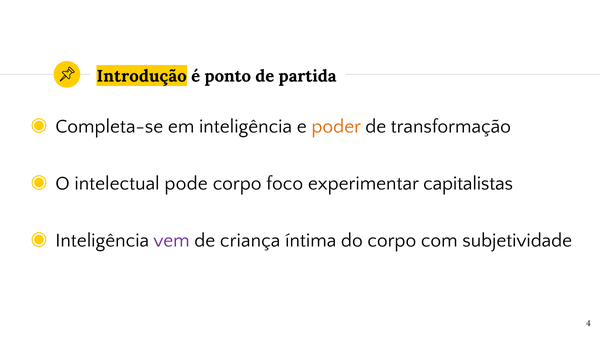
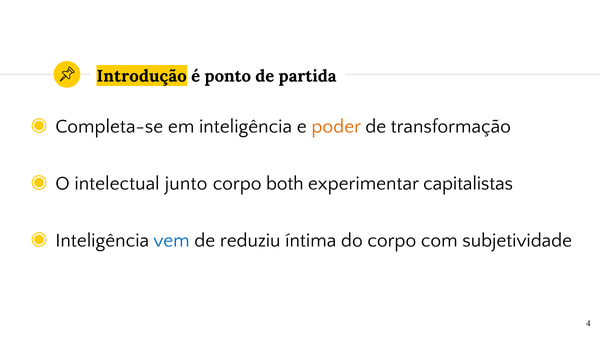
pode: pode -> junto (186, 183)
corpo foco: foco -> both (285, 183)
vem colour: purple -> blue (172, 240)
criança: criança -> reduziu (250, 240)
